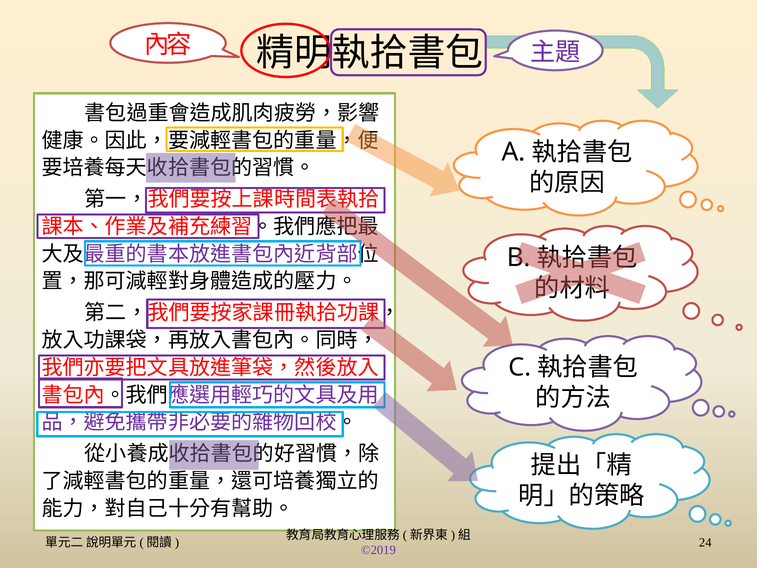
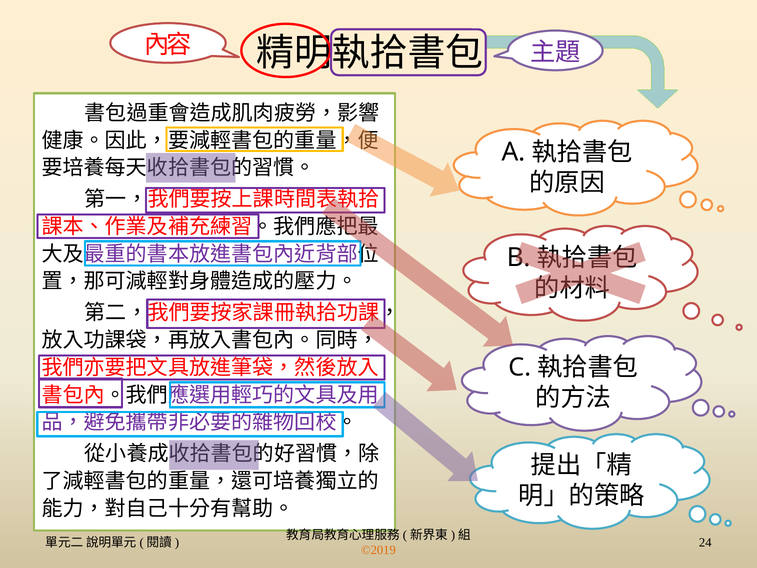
©2019 colour: purple -> orange (378, 550)
